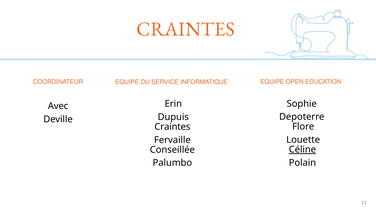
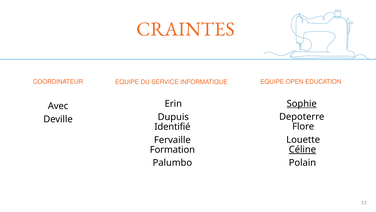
Sophie underline: none -> present (302, 103)
Craintes: Craintes -> Identifié (172, 126)
Conseillée: Conseillée -> Formation (172, 149)
